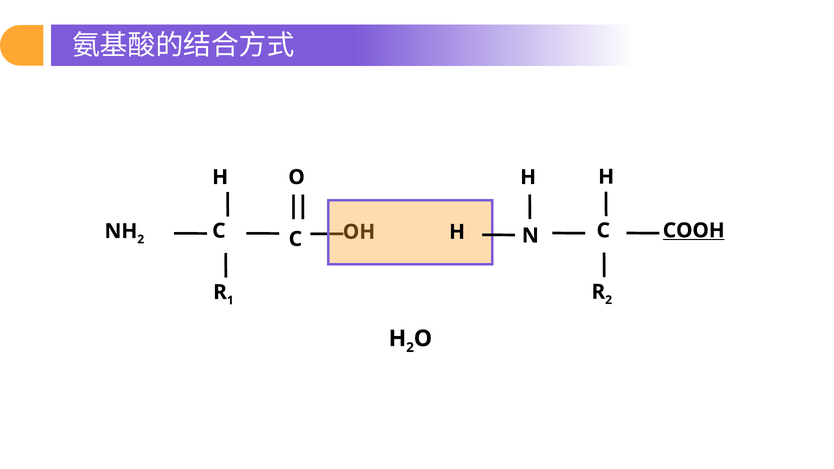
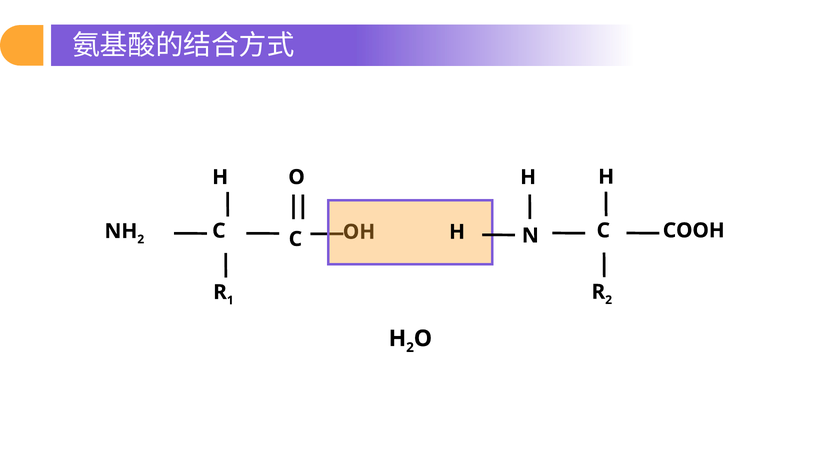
COOH underline: present -> none (694, 231)
